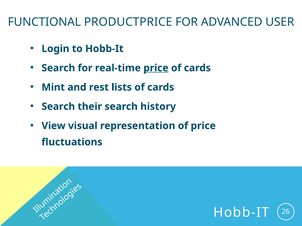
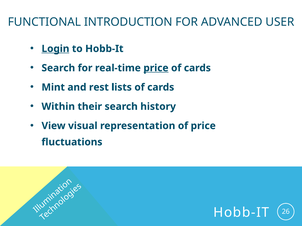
PRODUCTPRICE: PRODUCTPRICE -> INTRODUCTION (128, 22)
Login underline: none -> present (55, 49)
Search: Search -> Within (58, 107)
